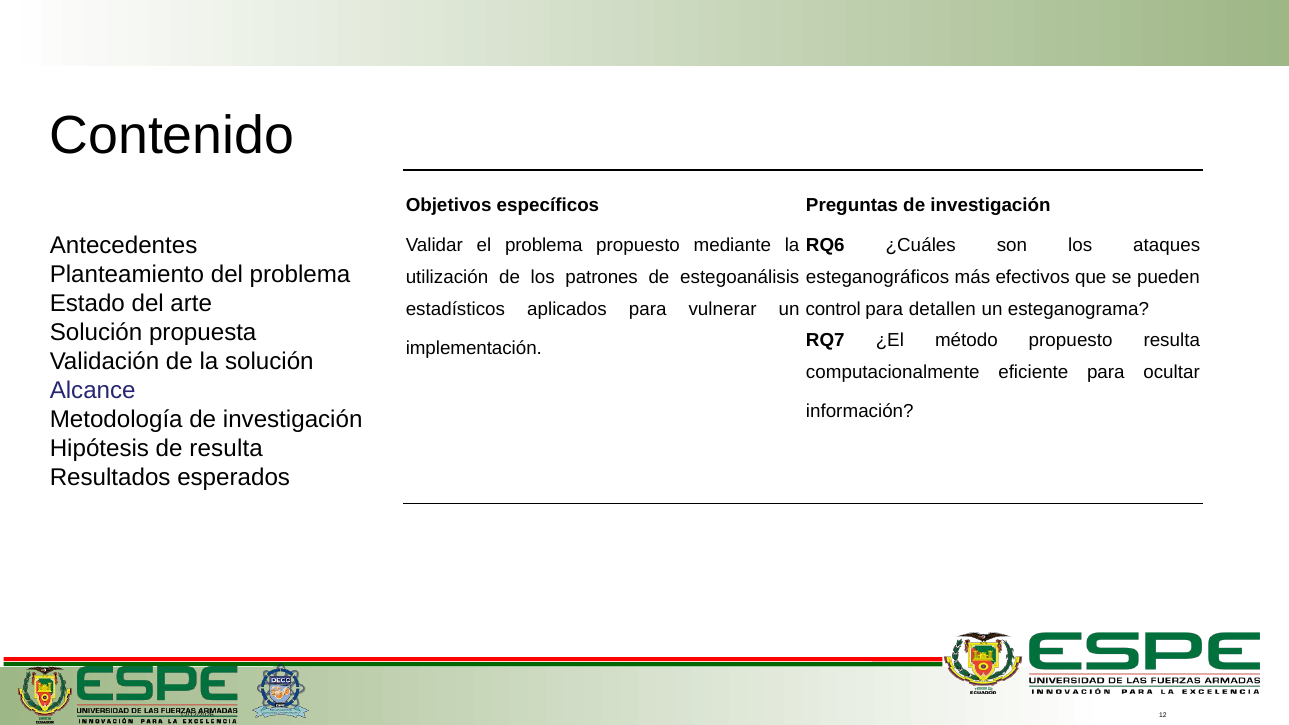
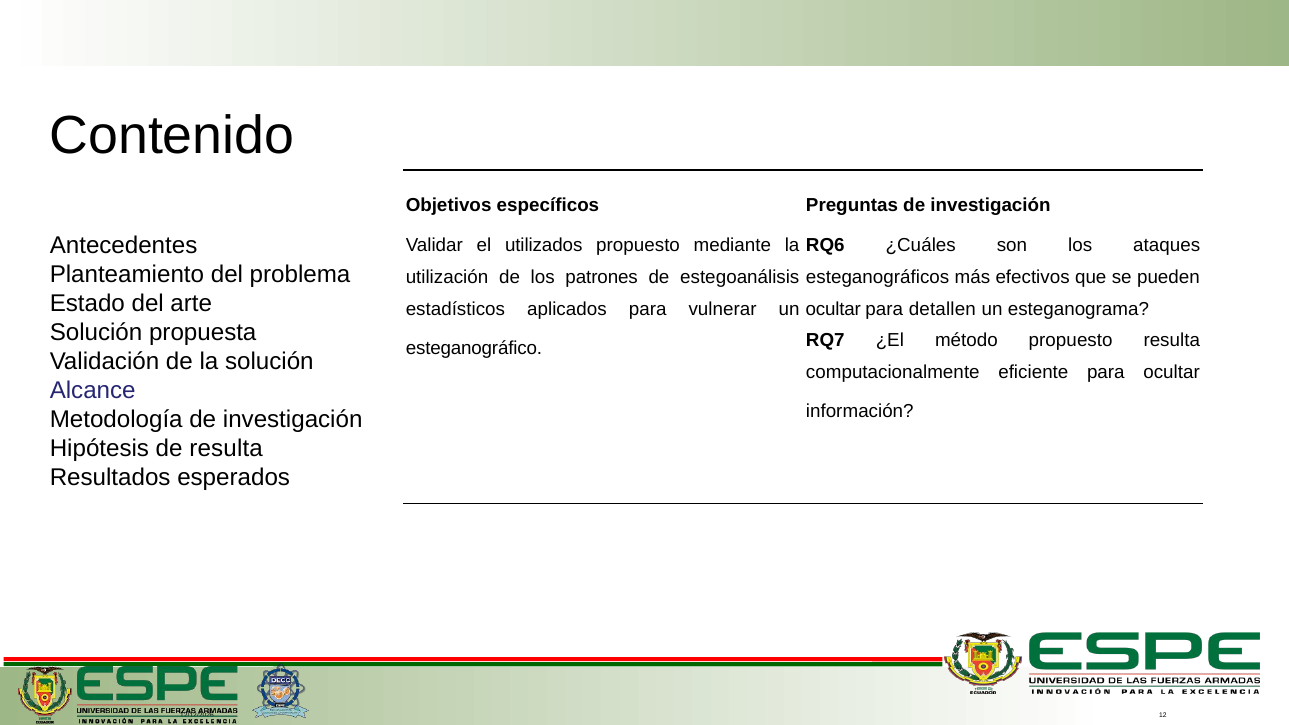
el problema: problema -> utilizados (544, 246)
control: control -> ocultar (833, 309)
implementación: implementación -> esteganográfico (474, 348)
